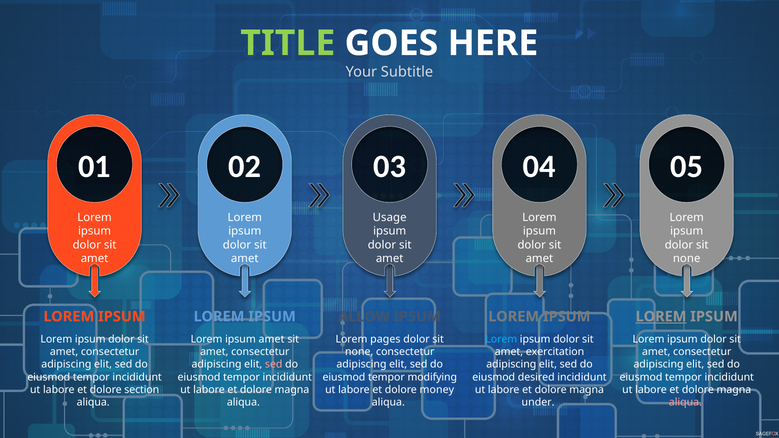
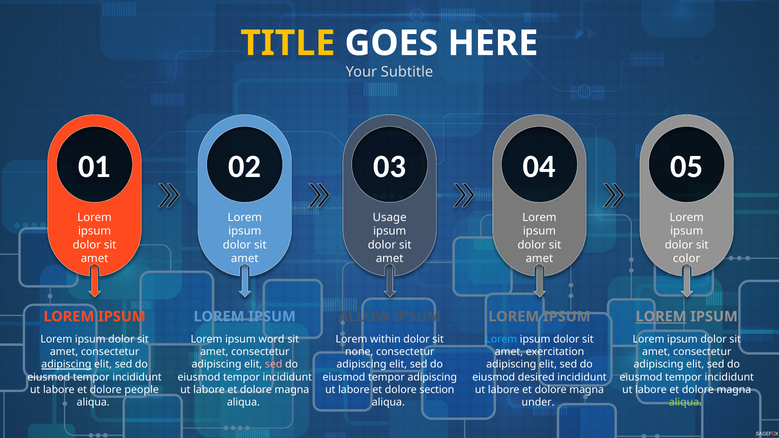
TITLE colour: light green -> yellow (288, 43)
none: none -> color (687, 259)
ipsum amet: amet -> word (272, 339)
pages: pages -> within (385, 339)
adipiscing underline: none -> present (66, 365)
tempor modifying: modifying -> adipiscing (432, 377)
section: section -> people (142, 390)
money: money -> section (437, 390)
aliqua colour: pink -> light green (685, 403)
